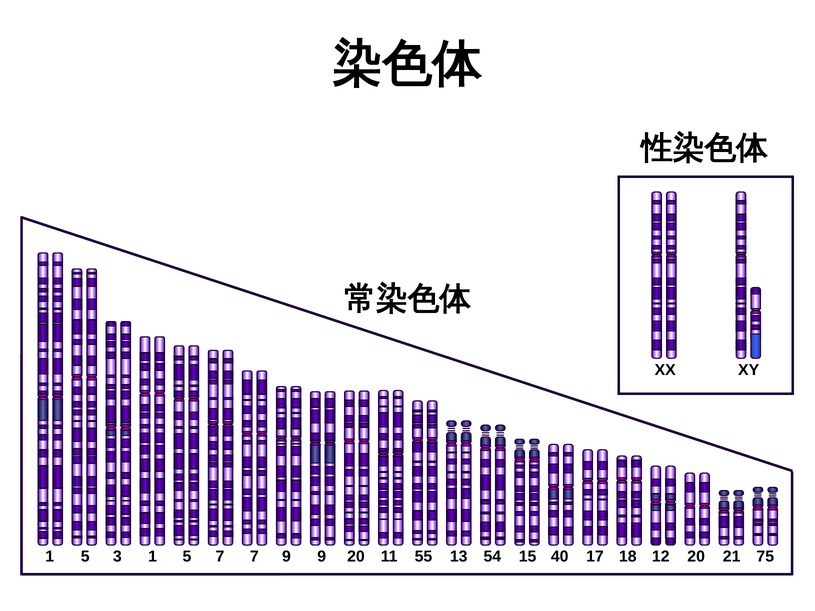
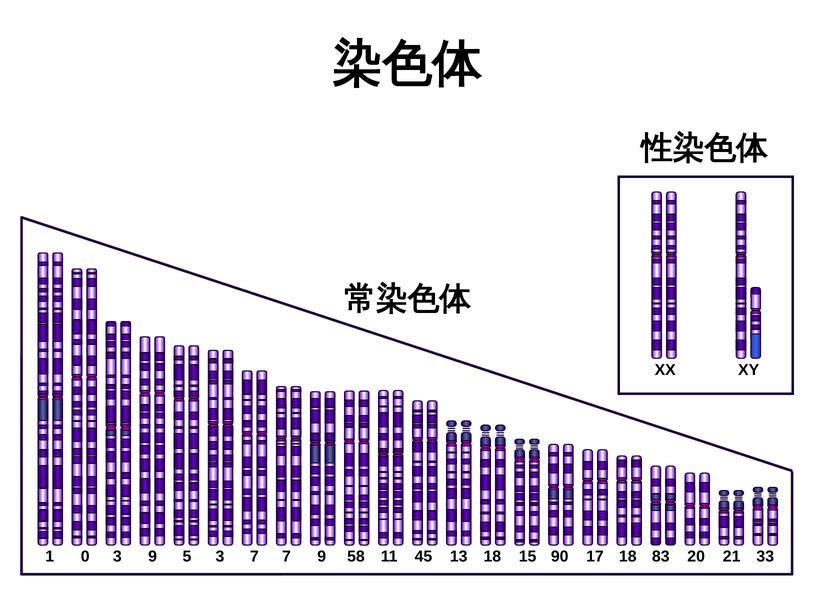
5: 5 -> 0 (85, 557)
3 1: 1 -> 9 (153, 557)
5 7: 7 -> 3 (220, 557)
7 9: 9 -> 7 (286, 557)
9 20: 20 -> 58 (356, 557)
55: 55 -> 45 (423, 557)
13 54: 54 -> 18 (492, 557)
40: 40 -> 90 (560, 557)
12: 12 -> 83 (661, 557)
75: 75 -> 33 (765, 557)
